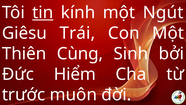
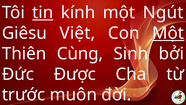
Trái: Trái -> Việt (77, 33)
Một underline: none -> present (168, 33)
Hiểm: Hiểm -> Được (75, 74)
